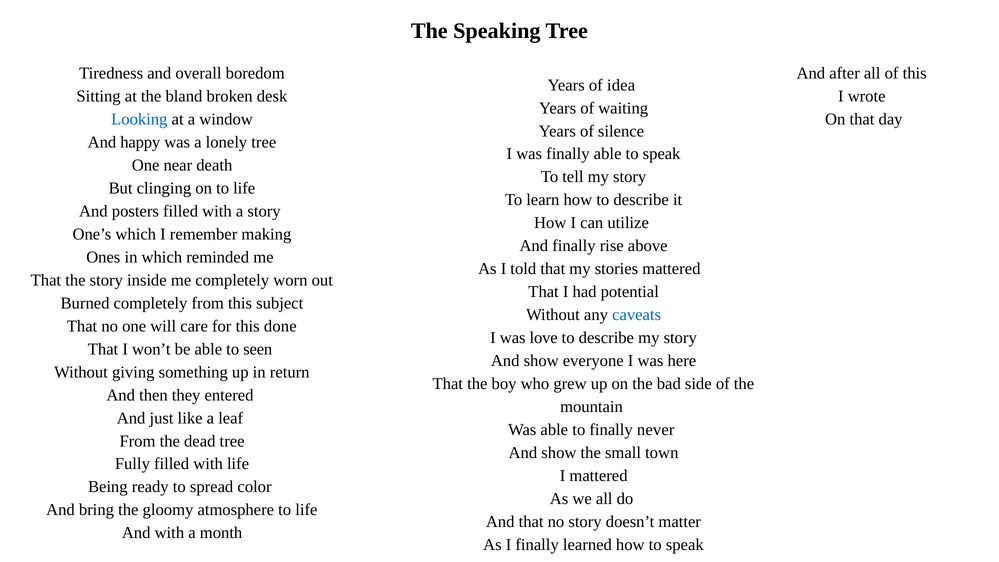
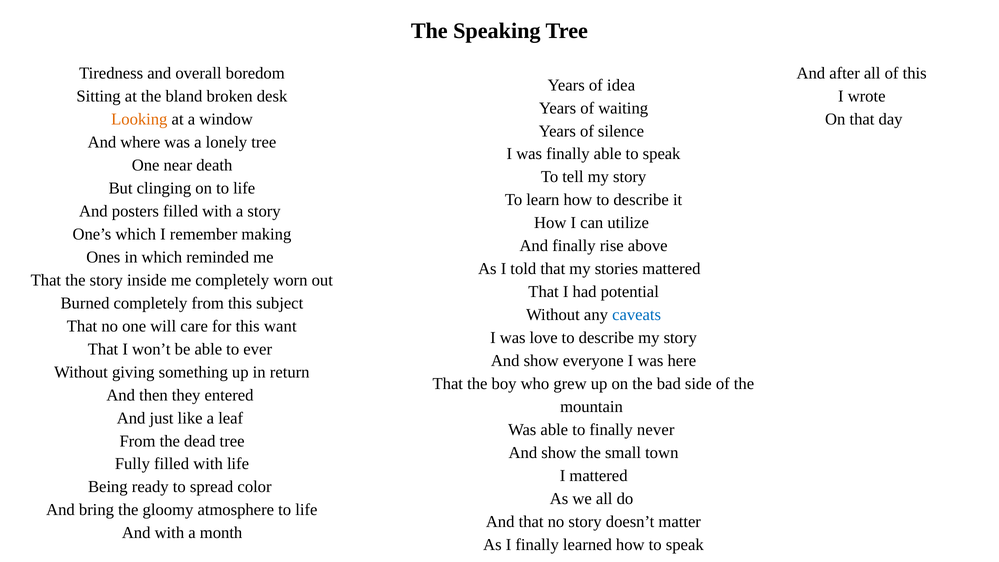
Looking colour: blue -> orange (139, 119)
happy: happy -> where (140, 142)
done: done -> want (280, 326)
seen: seen -> ever (258, 349)
